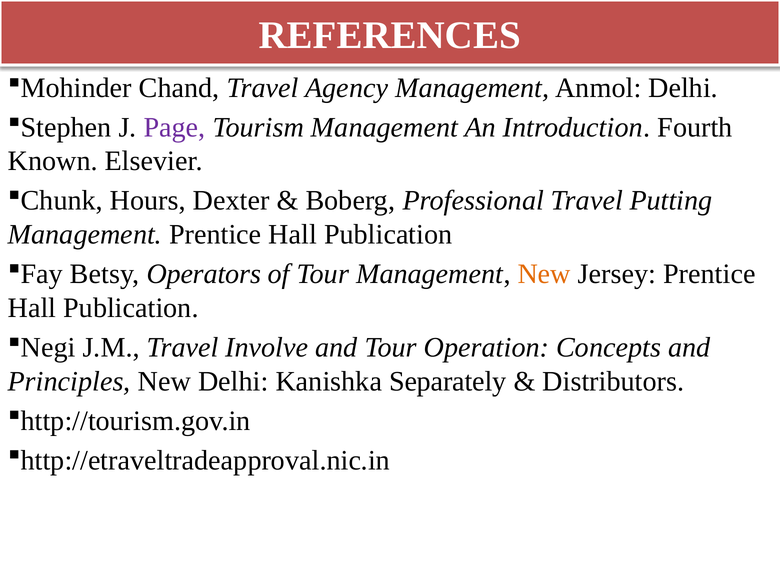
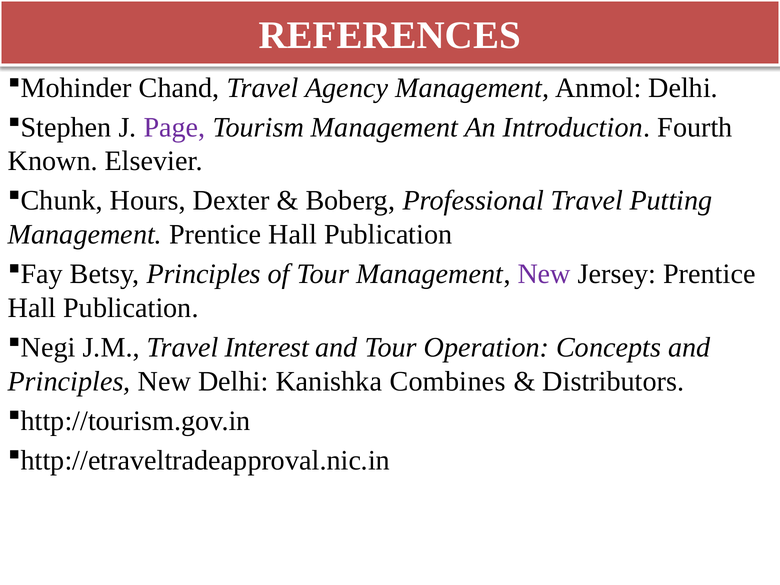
Betsy Operators: Operators -> Principles (204, 274)
New colour: orange -> purple (544, 274)
Involve: Involve -> Interest (267, 347)
Separately: Separately -> Combines (448, 381)
